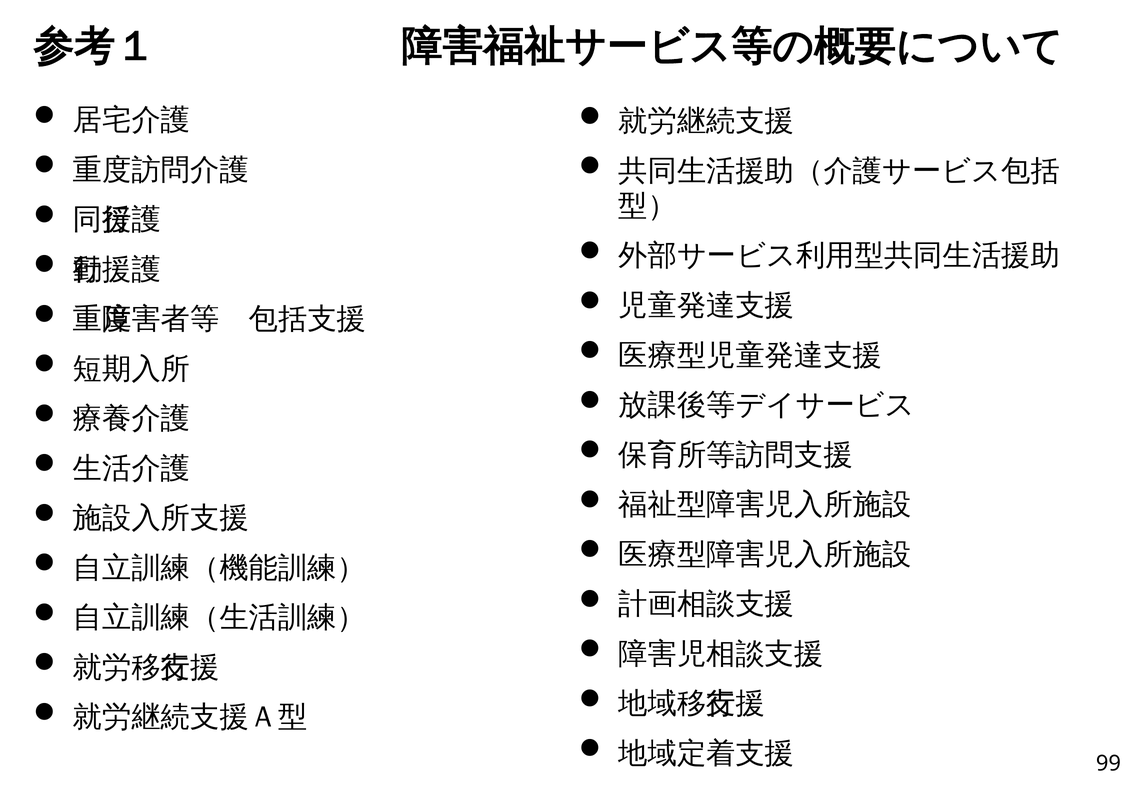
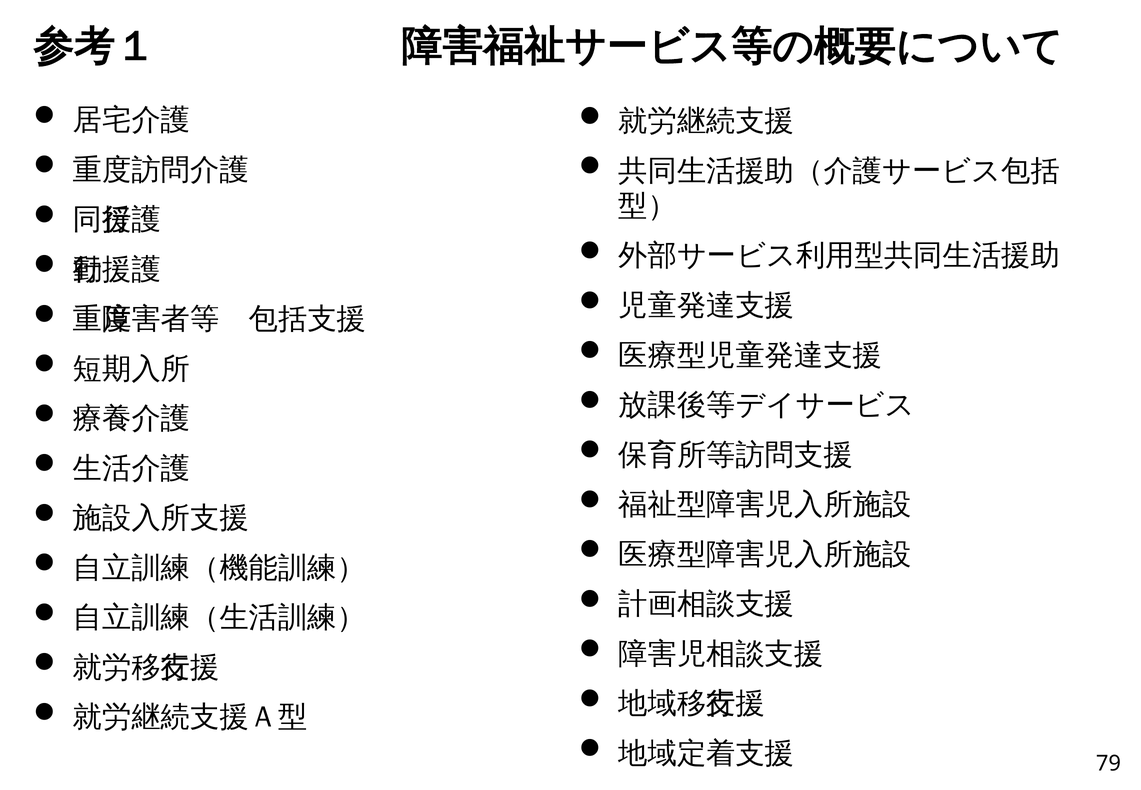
99: 99 -> 79 (1108, 763)
